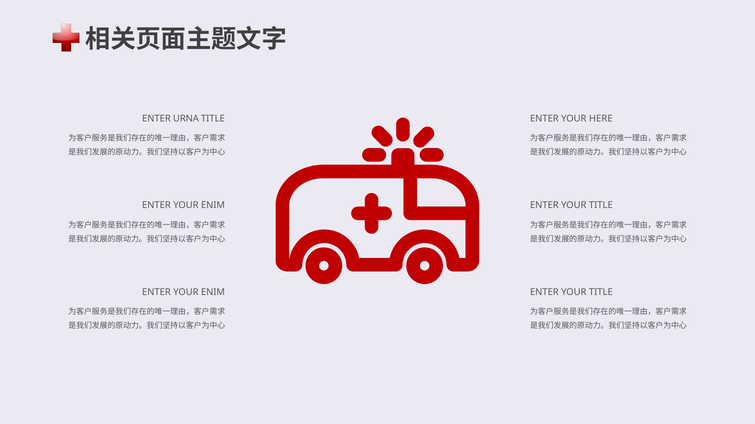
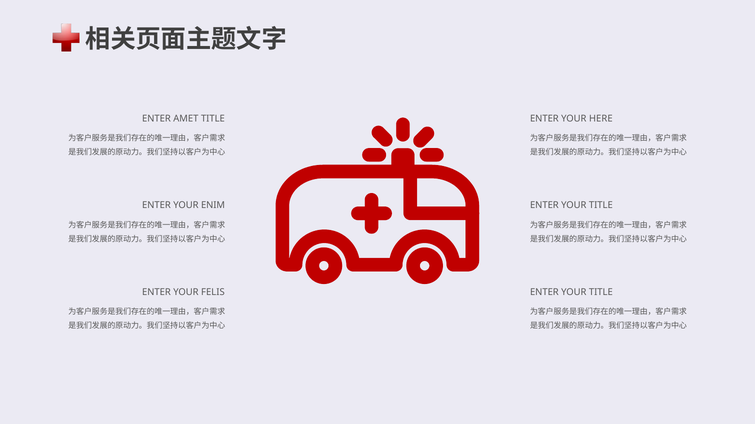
URNA: URNA -> AMET (186, 119)
ENIM: ENIM -> FELIS (213, 293)
